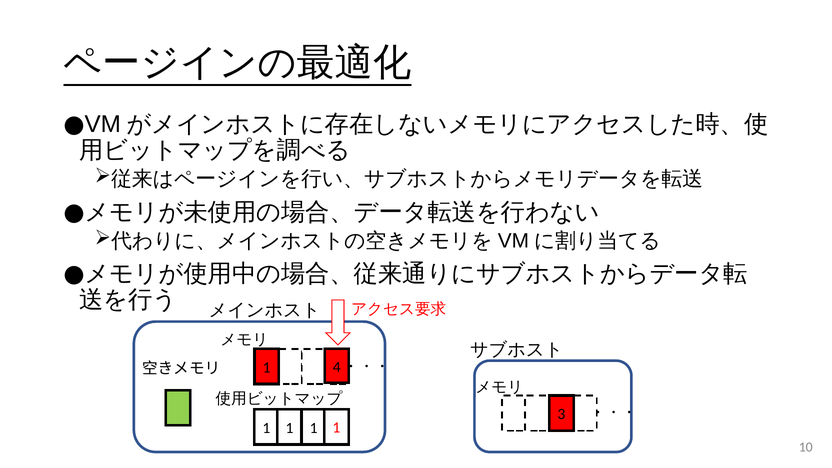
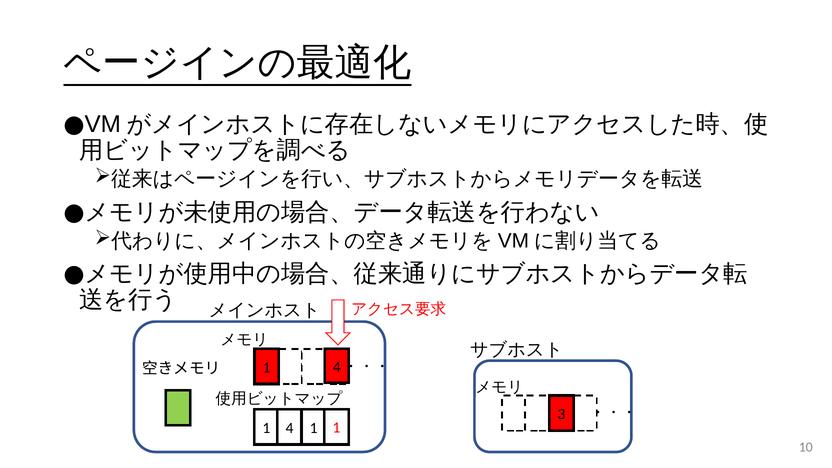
1: 1 -> 4 (289, 428)
